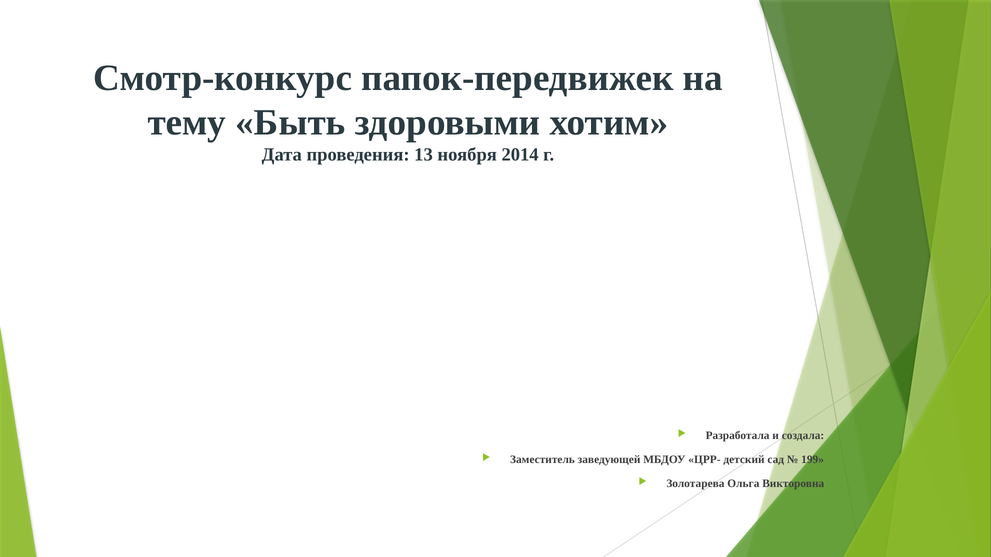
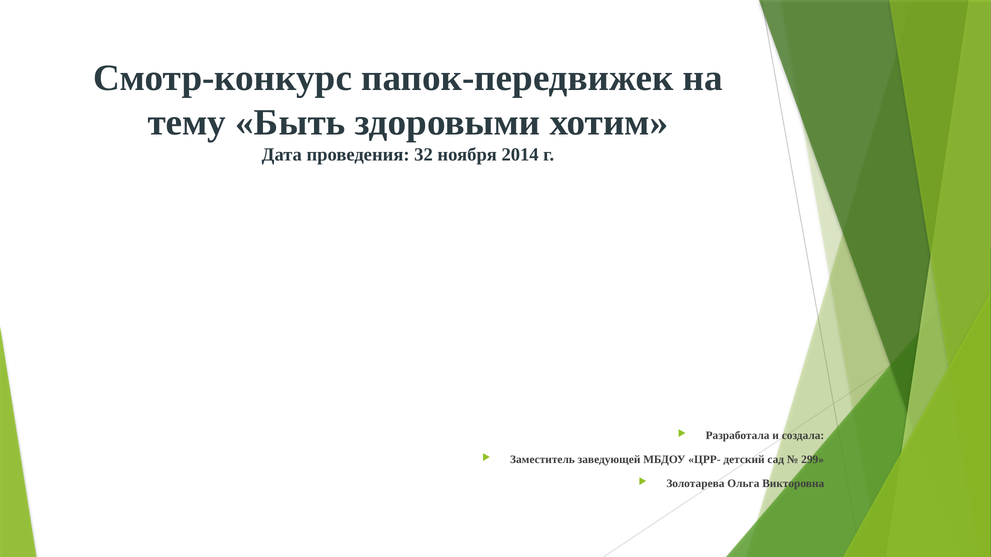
13: 13 -> 32 (424, 155)
199: 199 -> 299 (813, 460)
